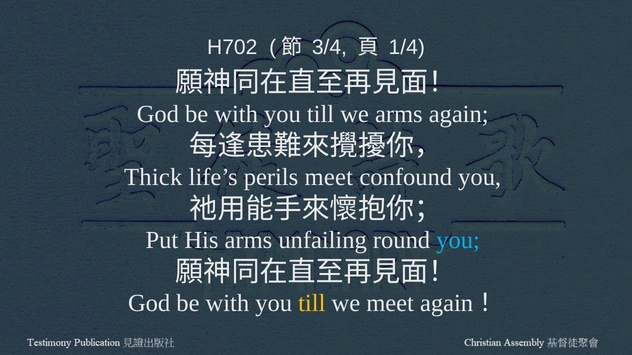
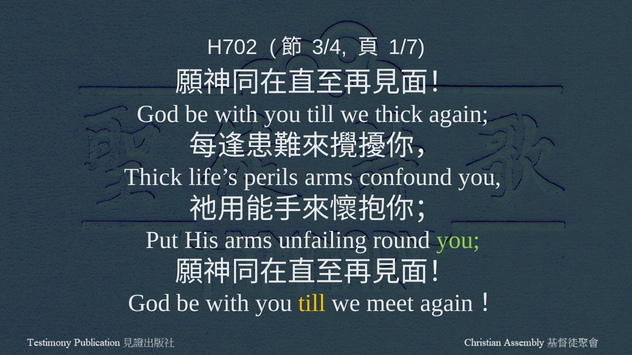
1/4: 1/4 -> 1/7 (407, 48)
we arms: arms -> thick (399, 114)
perils meet: meet -> arms (329, 177)
you colour: light blue -> light green (458, 241)
